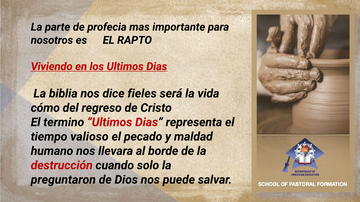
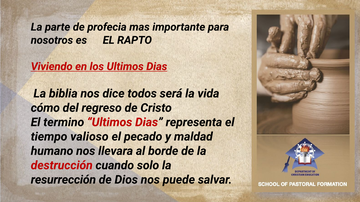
fieles: fieles -> todos (142, 94)
preguntaron: preguntaron -> resurrección (63, 180)
